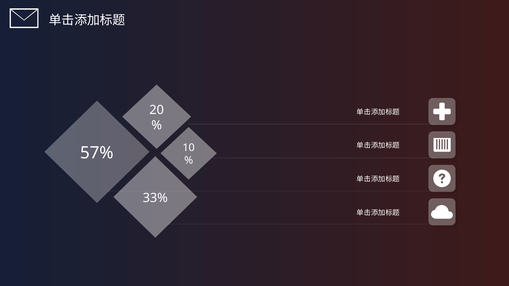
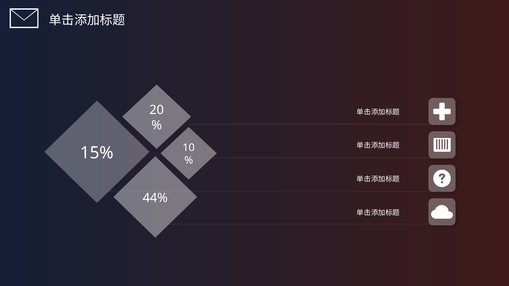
57%: 57% -> 15% (97, 153)
33%: 33% -> 44% (155, 198)
